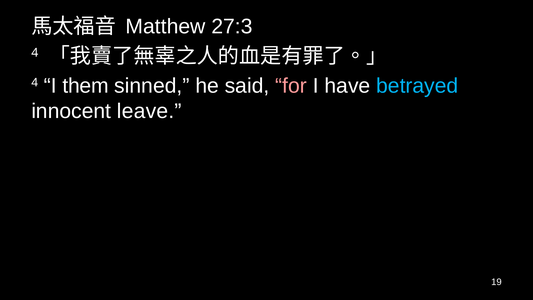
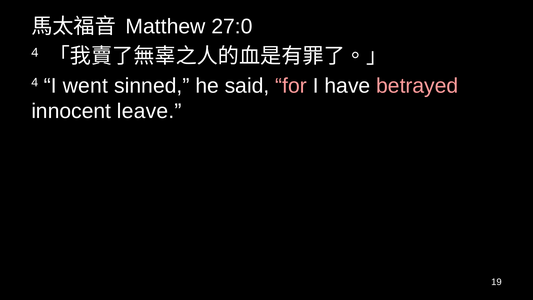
27:3: 27:3 -> 27:0 (232, 27)
them: them -> went (85, 86)
betrayed colour: light blue -> pink (417, 86)
